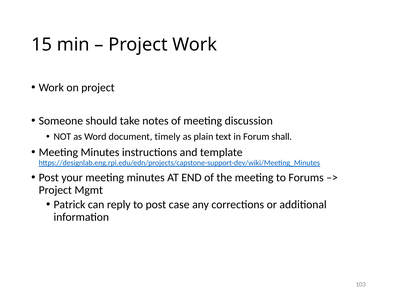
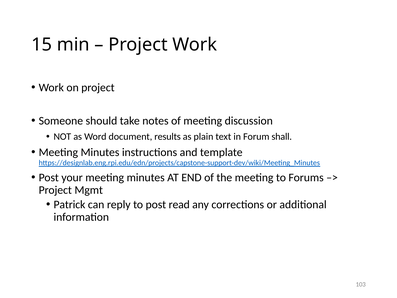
timely: timely -> results (168, 136)
case: case -> read (179, 204)
